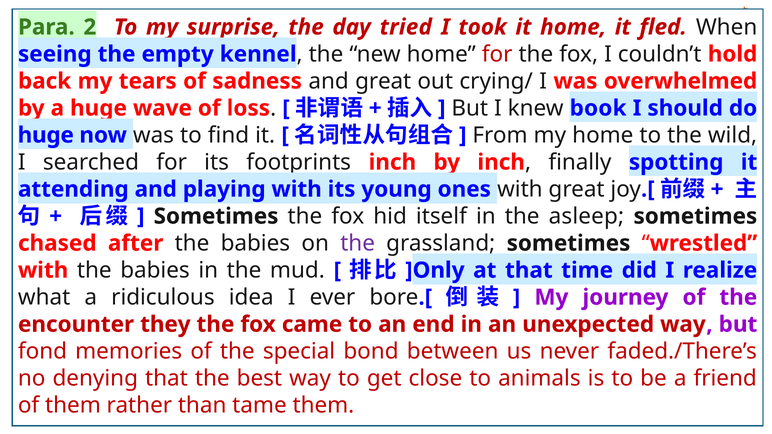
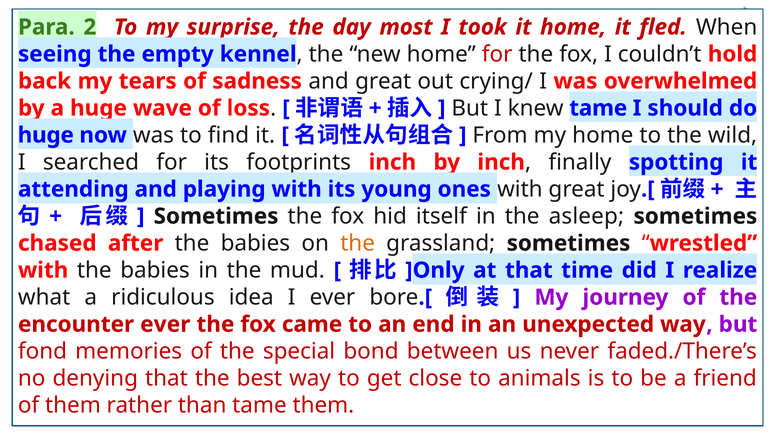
tried: tried -> most (406, 27)
knew book: book -> tame (598, 108)
the colour: purple -> orange (358, 243)
encounter they: they -> ever (165, 325)
